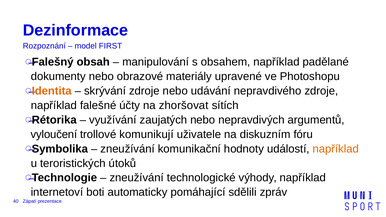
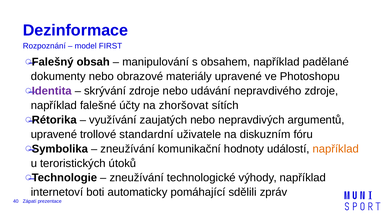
Identita colour: orange -> purple (52, 91)
vyloučení: vyloučení -> upravené (54, 134)
komunikují: komunikují -> standardní (146, 134)
